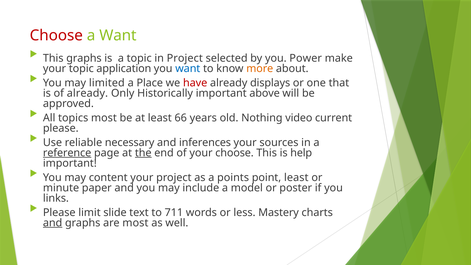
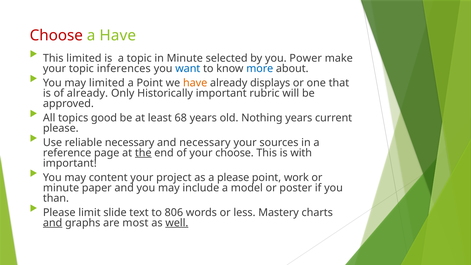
a Want: Want -> Have (118, 36)
This graphs: graphs -> limited (84, 58)
in Project: Project -> Minute (185, 58)
application: application -> inferences (124, 68)
more colour: orange -> blue (260, 68)
a Place: Place -> Point (150, 83)
have colour: red -> orange (195, 83)
above: above -> rubric (265, 93)
topics most: most -> good (104, 118)
66: 66 -> 68 (181, 118)
Nothing video: video -> years (299, 118)
and inferences: inferences -> necessary (205, 142)
reference underline: present -> none (67, 153)
help: help -> with (301, 153)
a points: points -> please (233, 177)
point least: least -> work (296, 177)
links: links -> than (56, 198)
711: 711 -> 806 (174, 212)
well underline: none -> present (177, 223)
